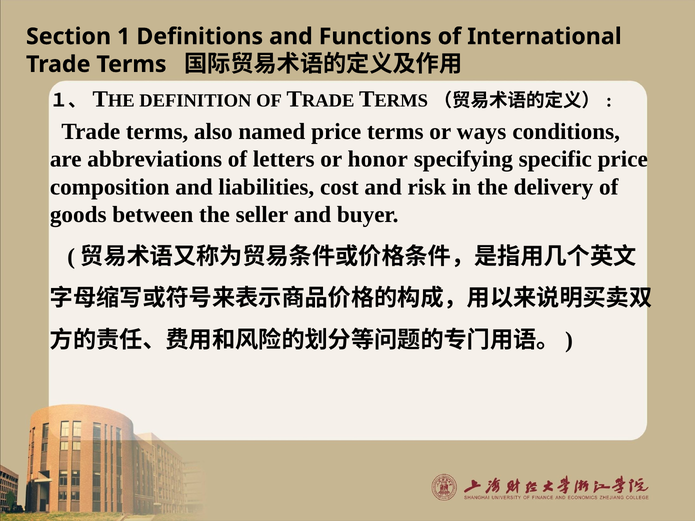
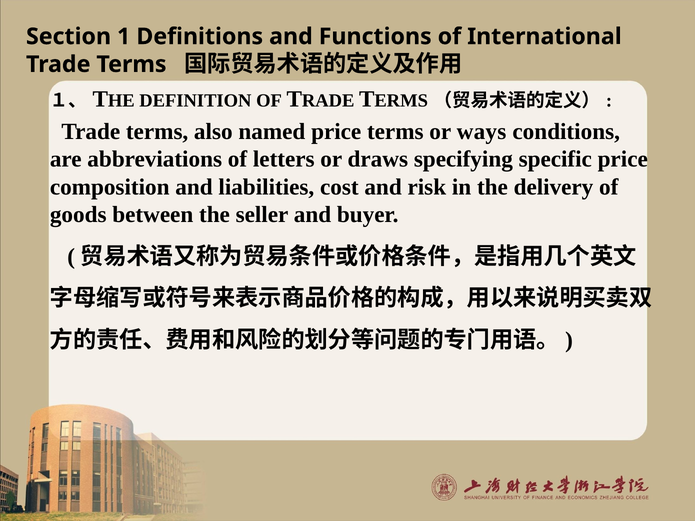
honor: honor -> draws (378, 159)
